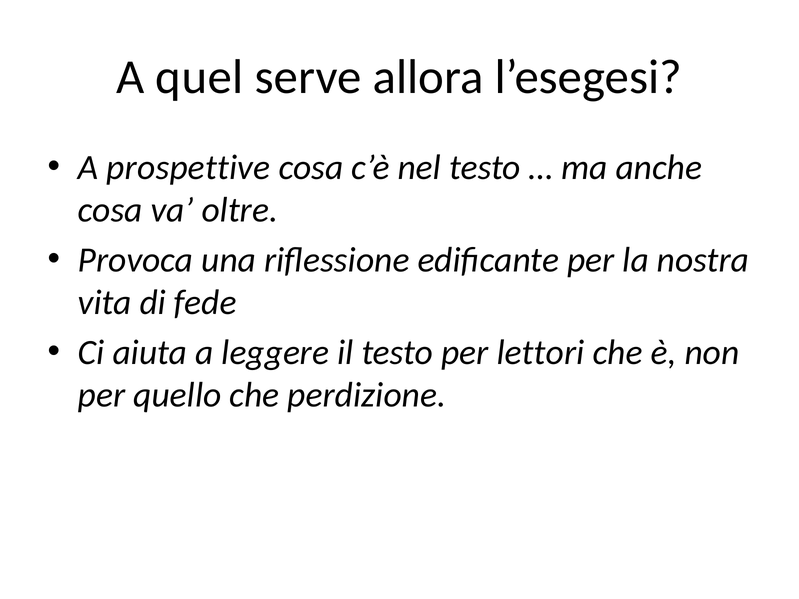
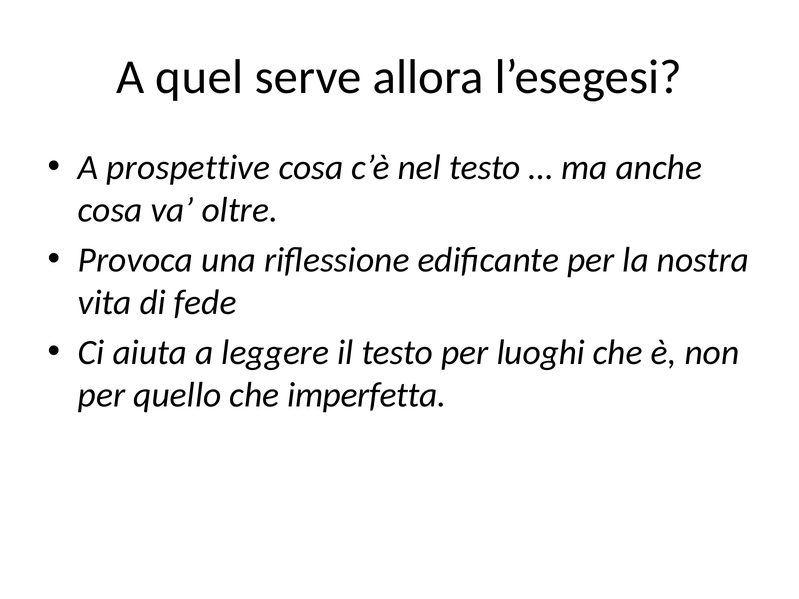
lettori: lettori -> luoghi (541, 352)
perdizione: perdizione -> imperfetta (367, 395)
